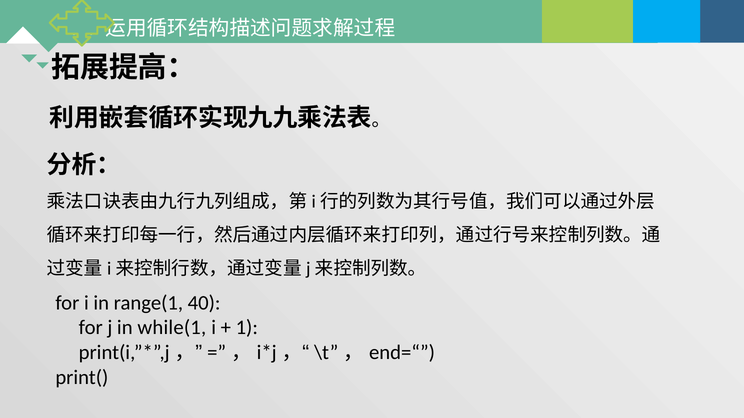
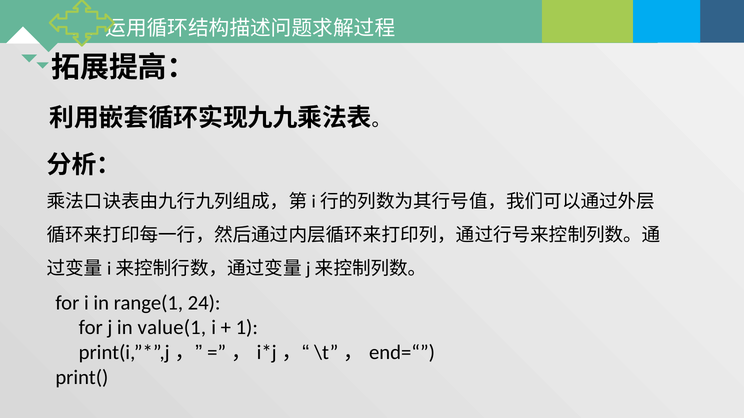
40: 40 -> 24 (204, 303)
while(1: while(1 -> value(1 (172, 328)
